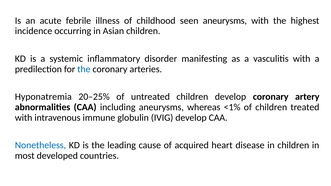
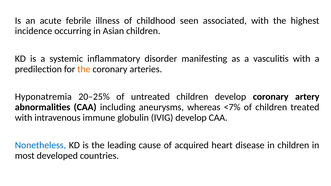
seen aneurysms: aneurysms -> associated (225, 21)
the colour: blue -> orange (84, 69)
<1%: <1% -> <7% (232, 107)
